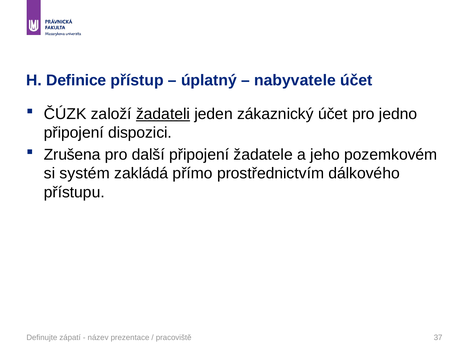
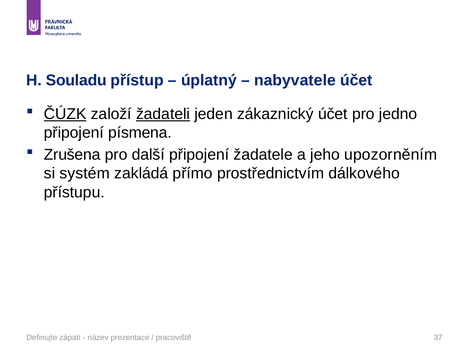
Definice: Definice -> Souladu (76, 80)
ČÚZK underline: none -> present (65, 114)
dispozici: dispozici -> písmena (140, 133)
pozemkovém: pozemkovém -> upozorněním (391, 155)
